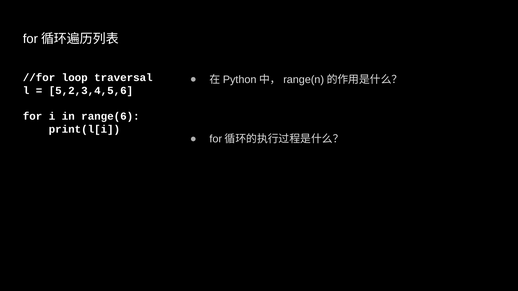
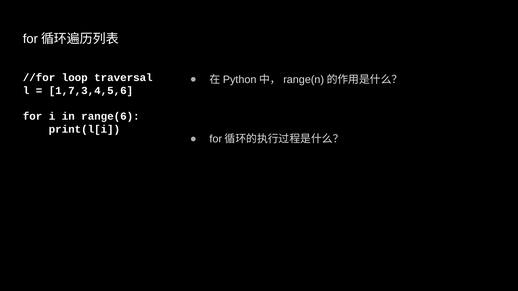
5,2,3,4,5,6: 5,2,3,4,5,6 -> 1,7,3,4,5,6 (91, 91)
